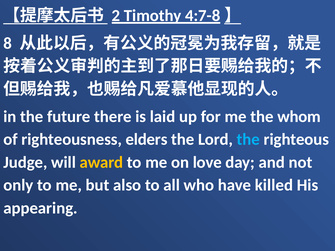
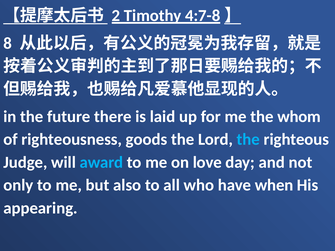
elders: elders -> goods (147, 140)
award colour: yellow -> light blue (101, 162)
killed: killed -> when (274, 185)
